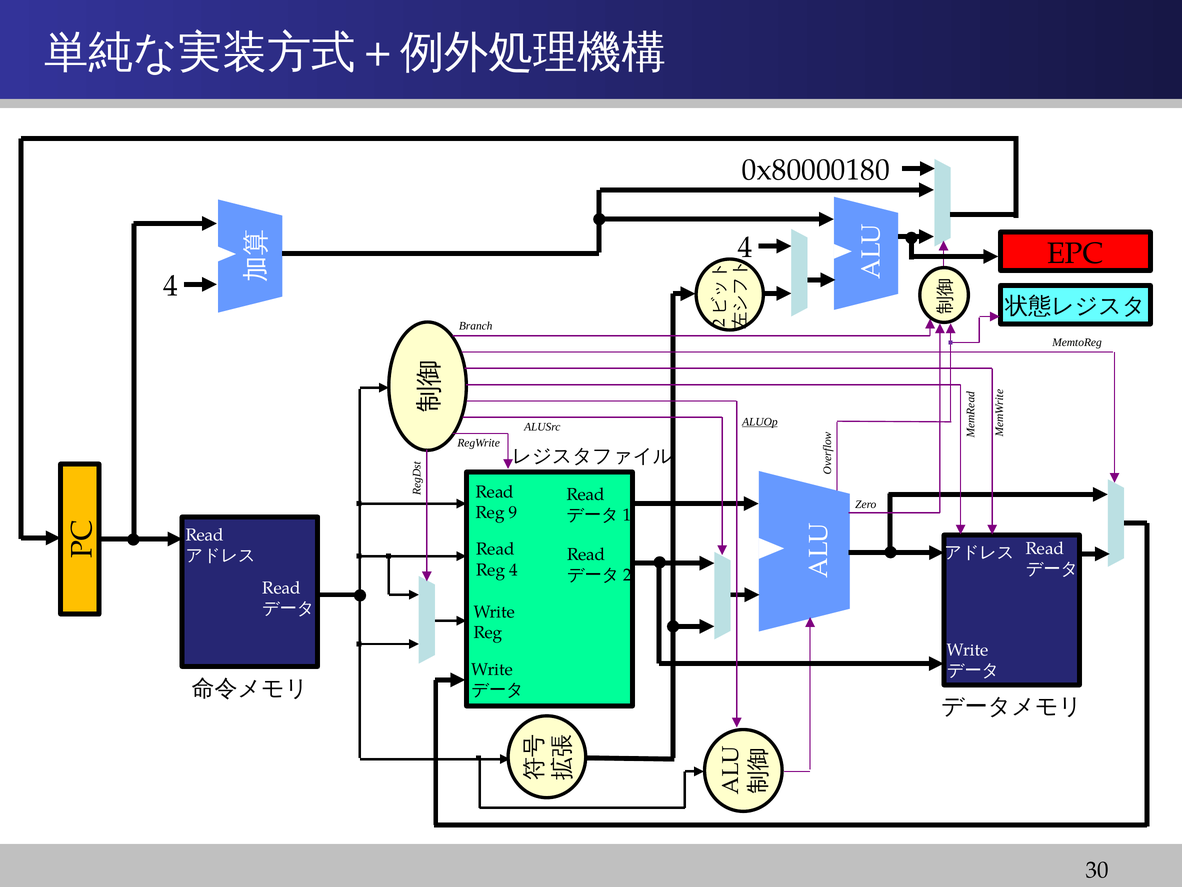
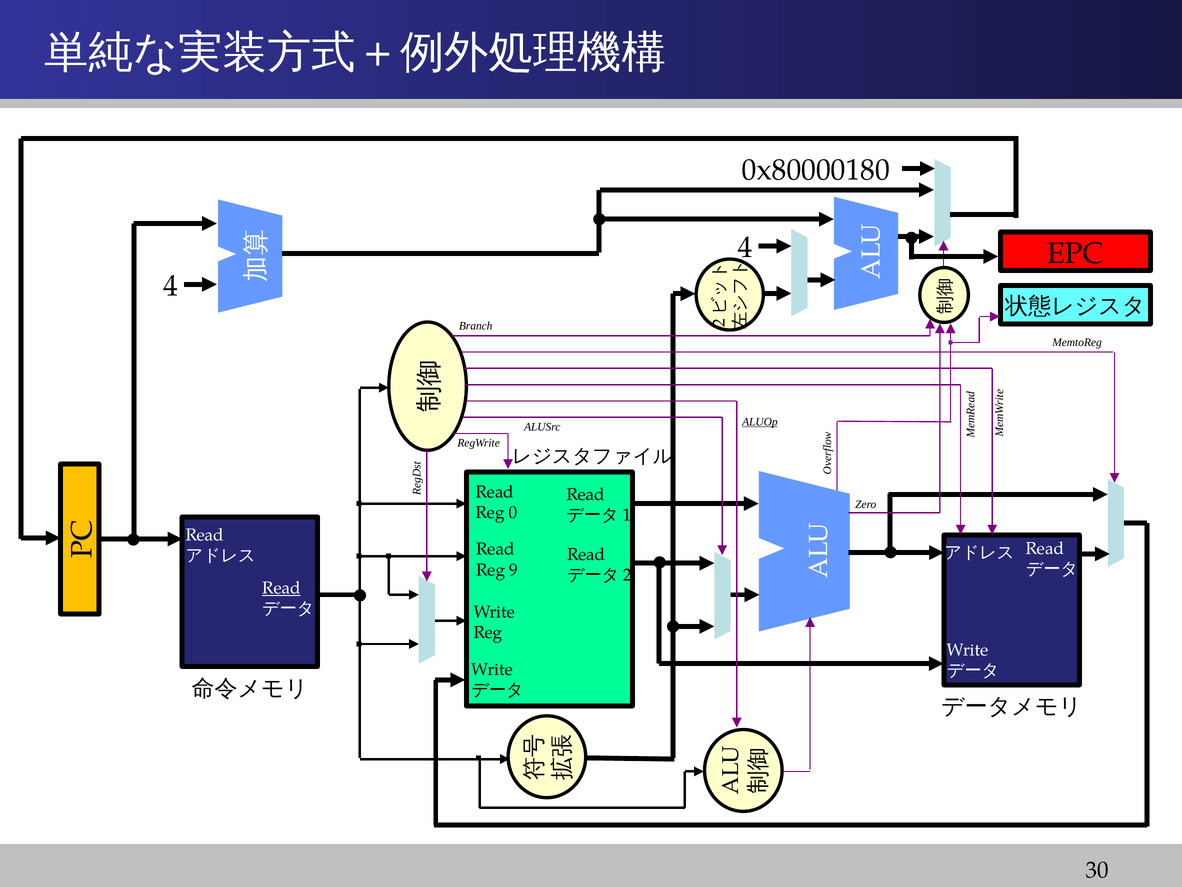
9: 9 -> 0 (513, 512)
Reg 4: 4 -> 9 (514, 569)
Read underline: none -> present (281, 588)
